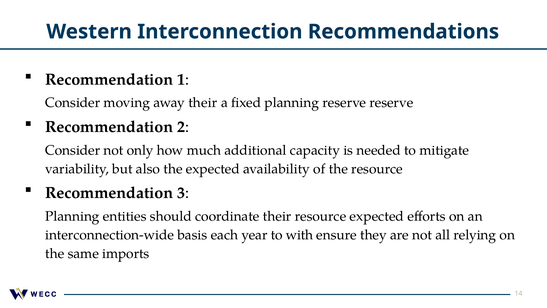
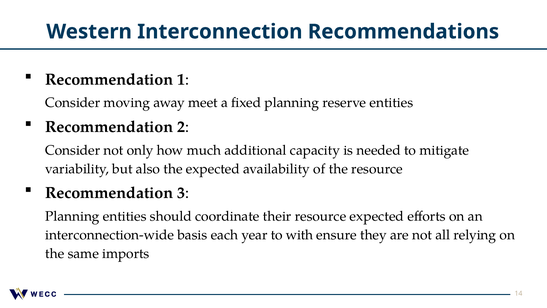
away their: their -> meet (203, 103)
reserve reserve: reserve -> entities (391, 103)
